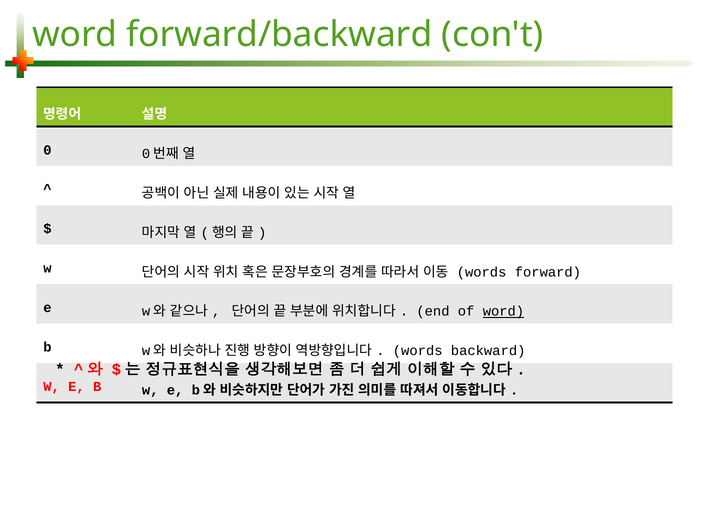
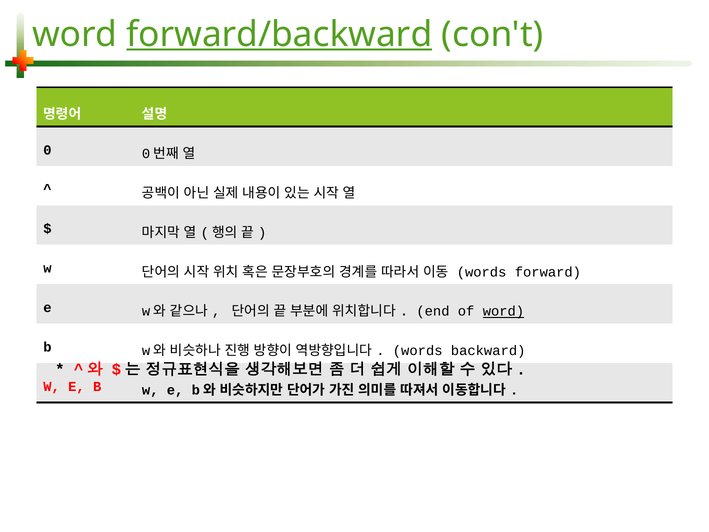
forward/backward underline: none -> present (279, 34)
